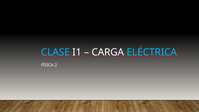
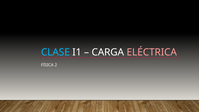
ELÉCTRICA colour: light blue -> pink (152, 52)
